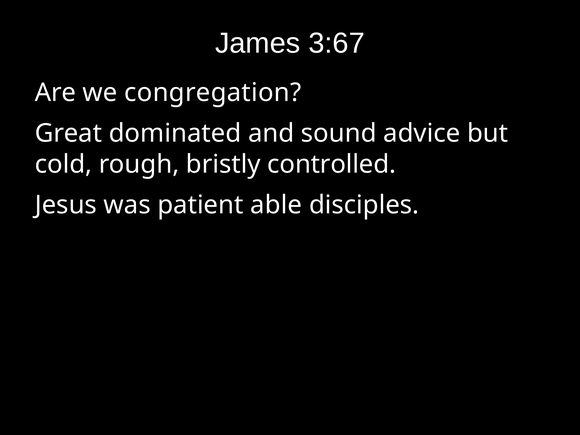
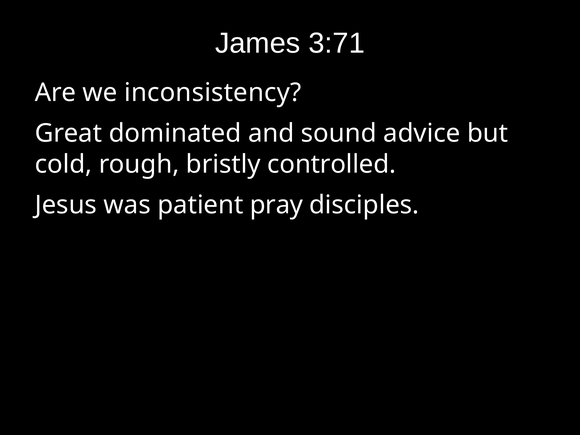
3:67: 3:67 -> 3:71 (337, 43)
congregation: congregation -> inconsistency (213, 93)
able: able -> pray (276, 205)
